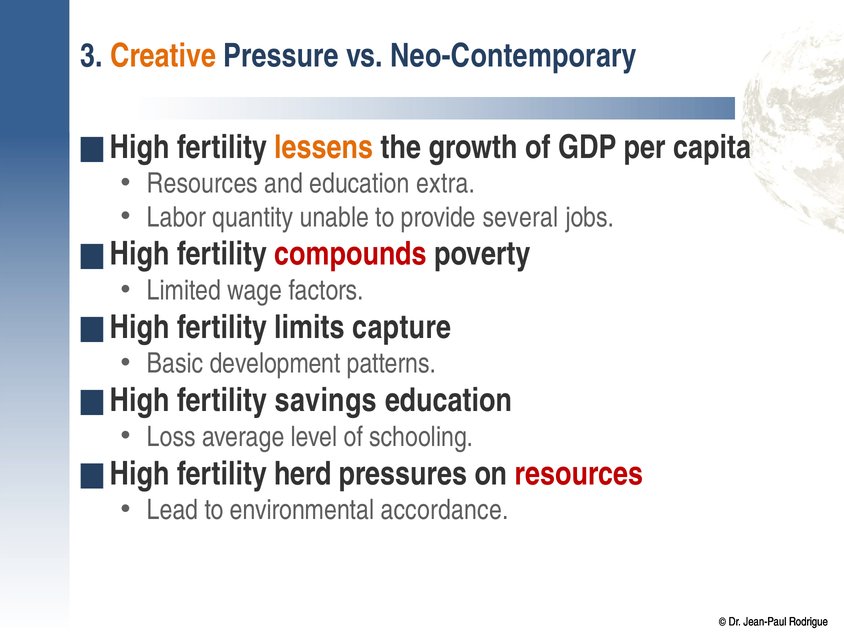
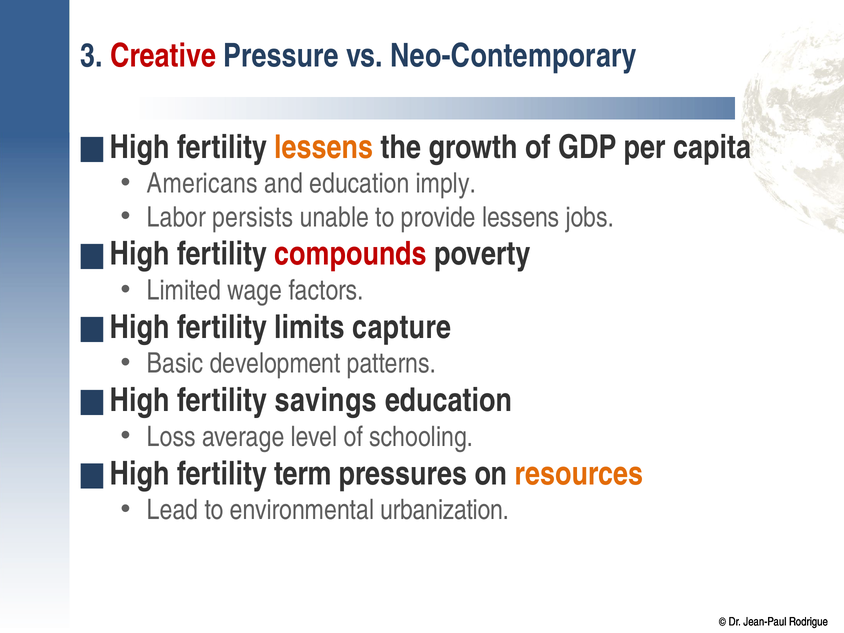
Creative colour: orange -> red (163, 56)
Resources: Resources -> Americans (202, 184)
extra: extra -> imply (446, 184)
quantity: quantity -> persists (253, 217)
provide several: several -> lessens (521, 217)
herd: herd -> term (303, 474)
resources colour: red -> orange (579, 474)
accordance: accordance -> urbanization (445, 510)
